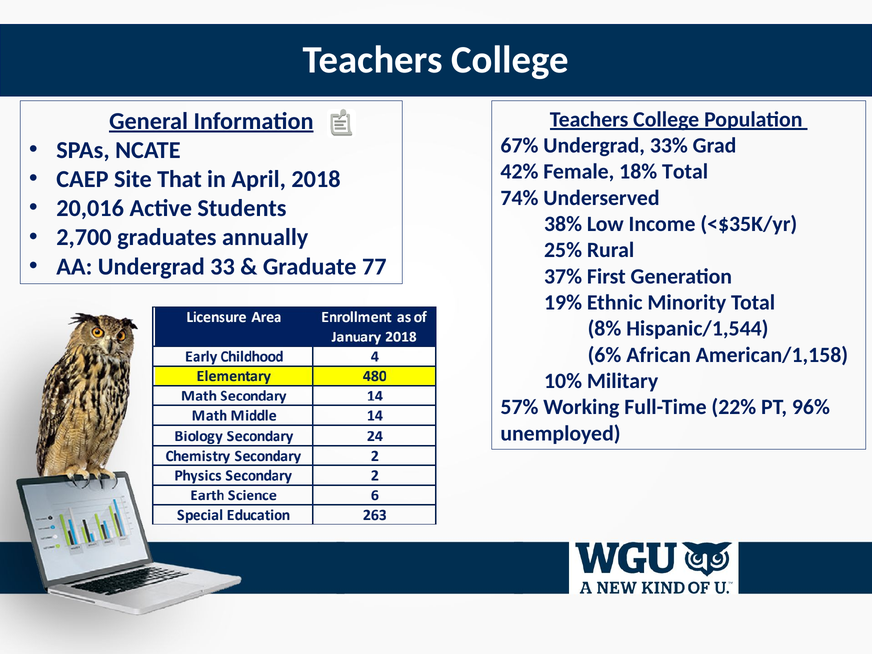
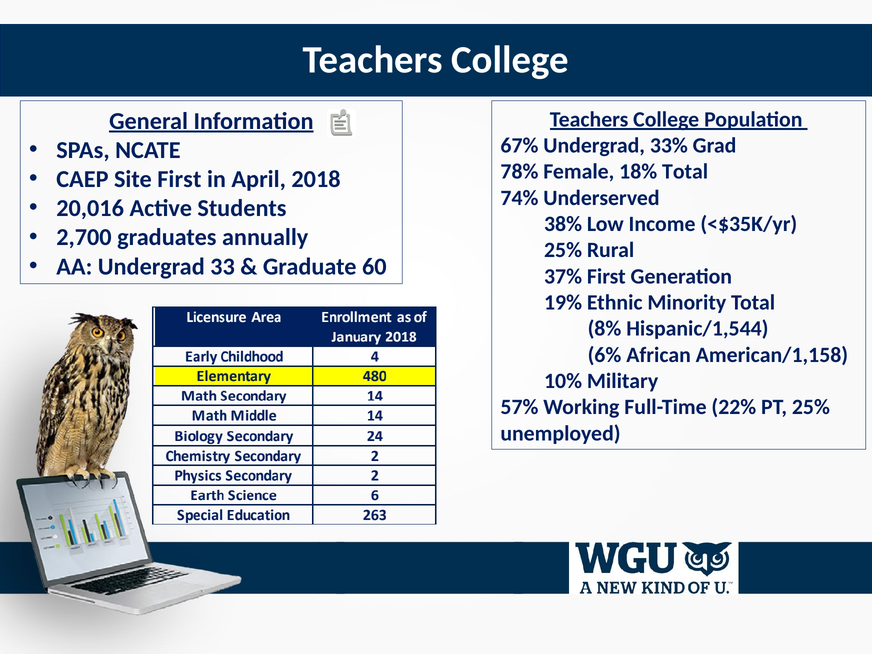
42%: 42% -> 78% (519, 172)
Site That: That -> First (179, 179)
77: 77 -> 60 (374, 267)
96%: 96% -> 25% (811, 407)
